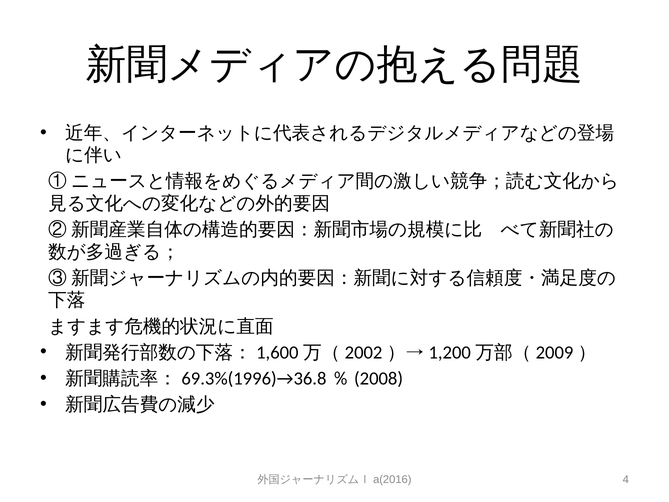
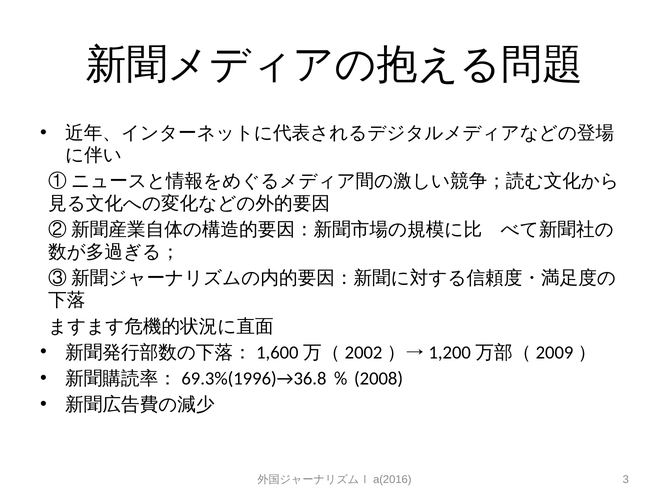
4: 4 -> 3 (626, 479)
